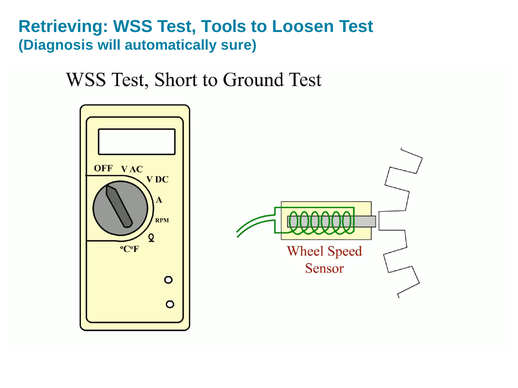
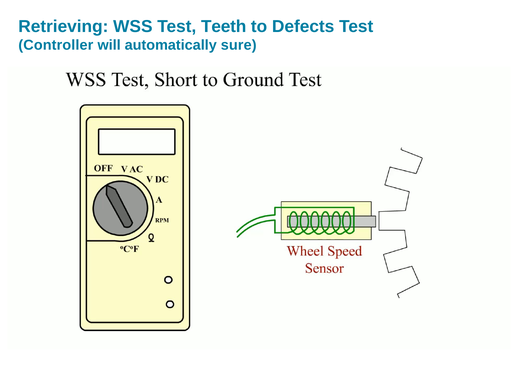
Tools: Tools -> Teeth (224, 26)
Loosen: Loosen -> Defects (303, 26)
Diagnosis: Diagnosis -> Controller (56, 45)
